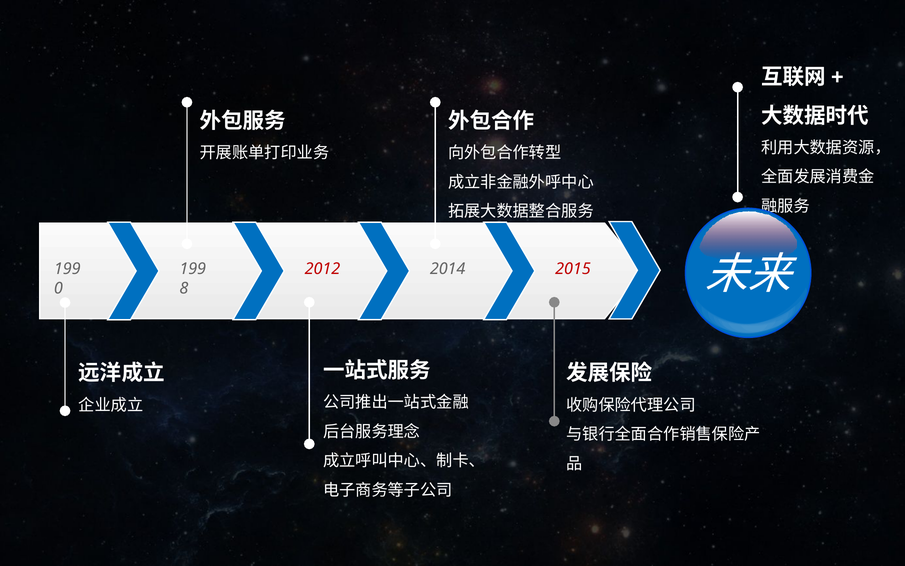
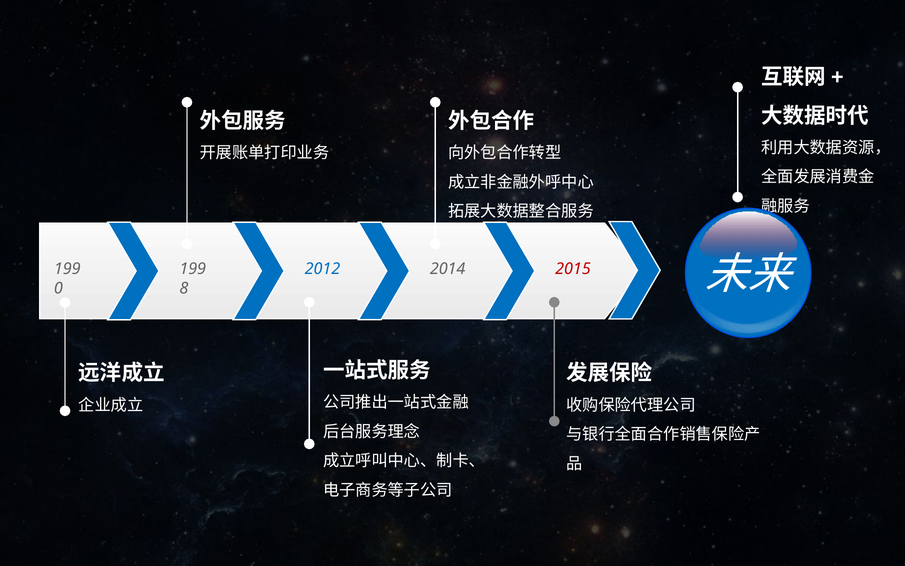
2012 colour: red -> blue (322, 269)
